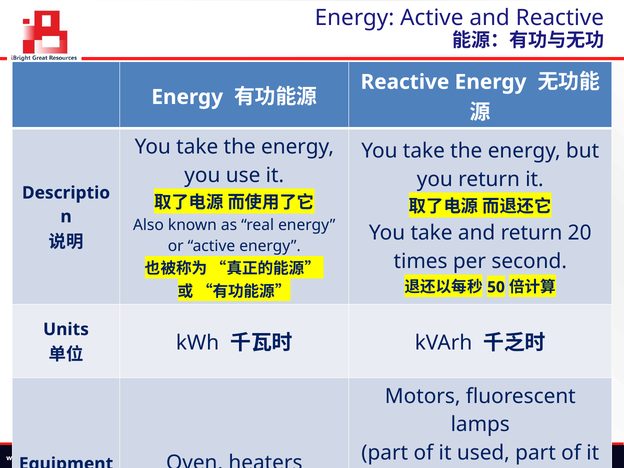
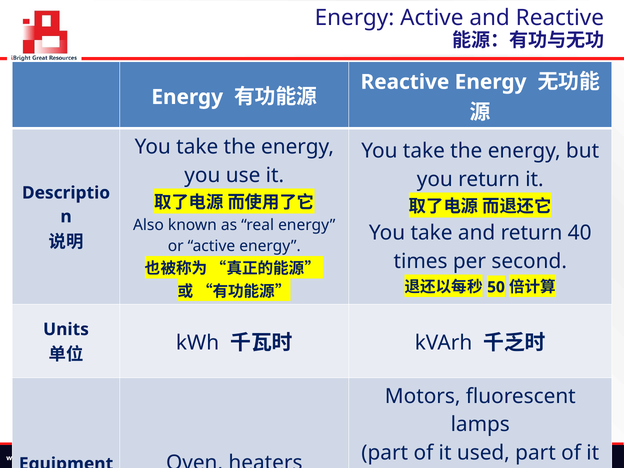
20: 20 -> 40 (580, 233)
